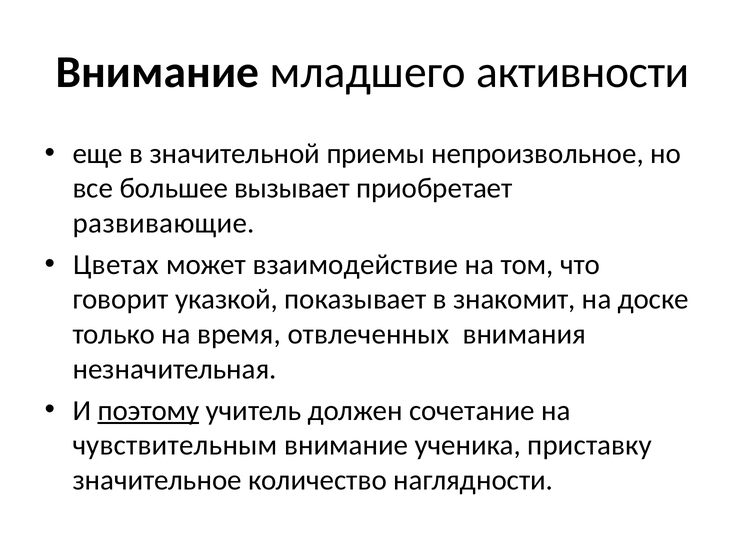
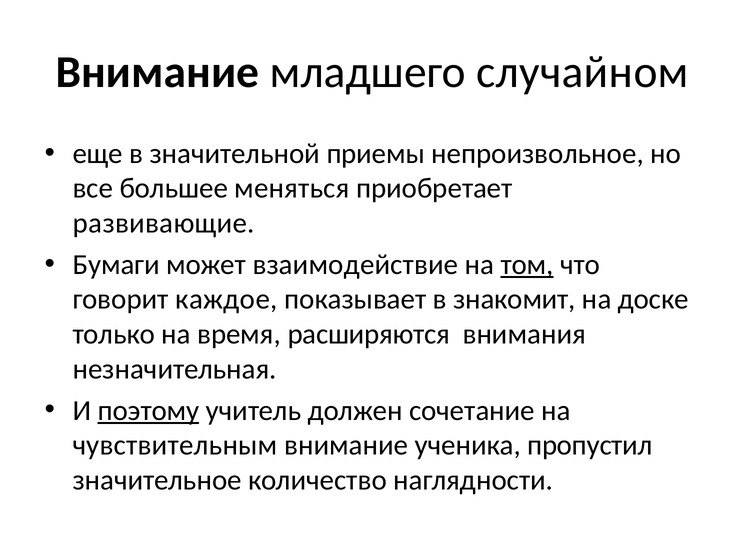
активности: активности -> случайном (582, 72)
вызывает: вызывает -> меняться (292, 188)
Цветах: Цветах -> Бумаги (116, 265)
том underline: none -> present (527, 265)
указкой: указкой -> каждое (226, 299)
отвлеченных: отвлеченных -> расширяются (369, 334)
приставку: приставку -> пропустил (590, 445)
